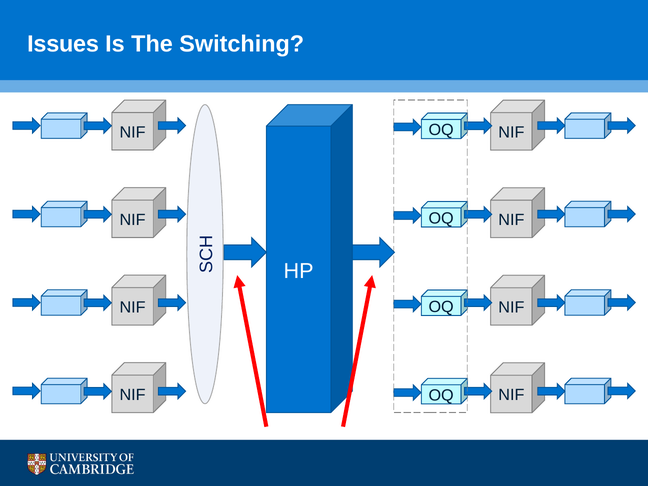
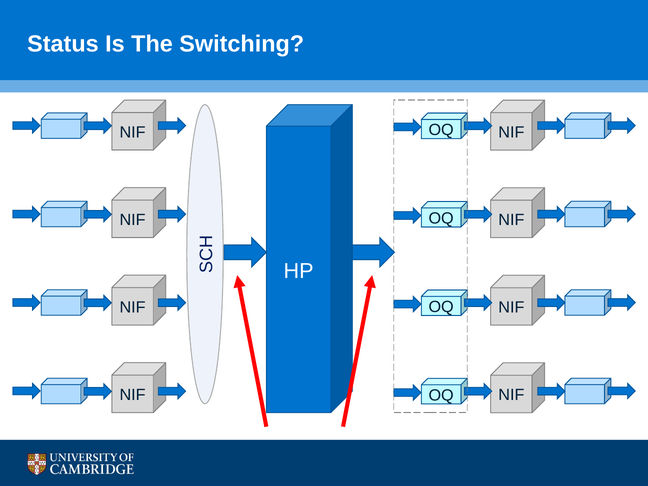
Issues: Issues -> Status (63, 44)
